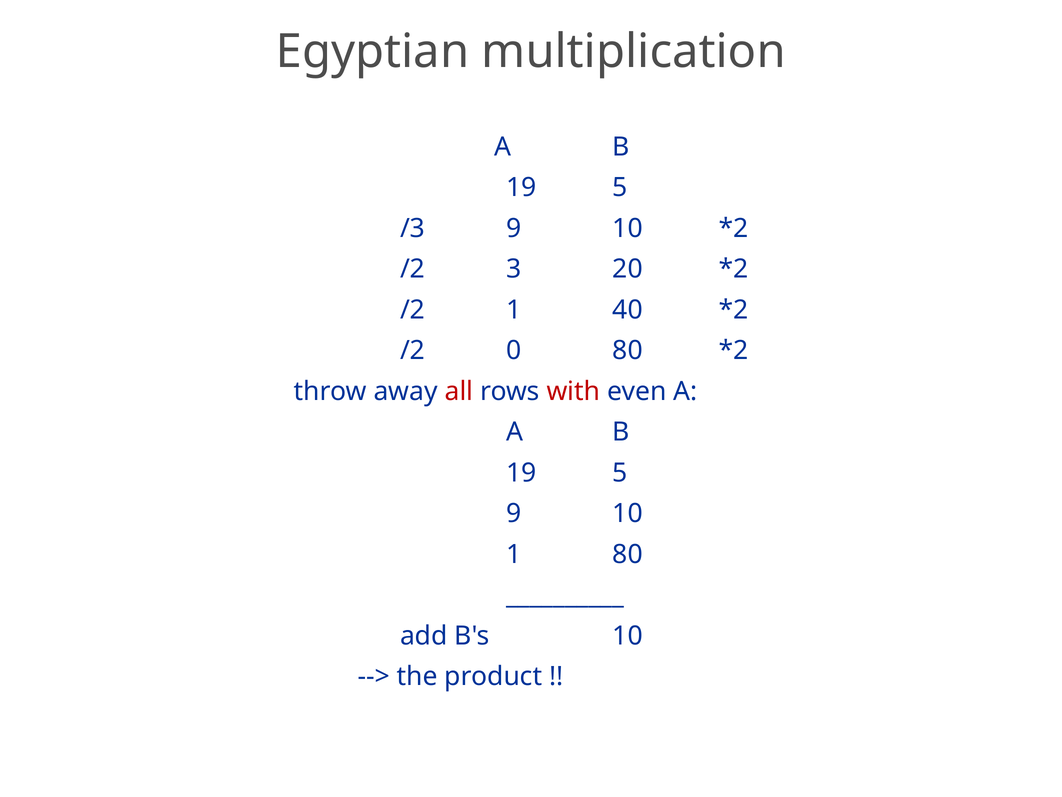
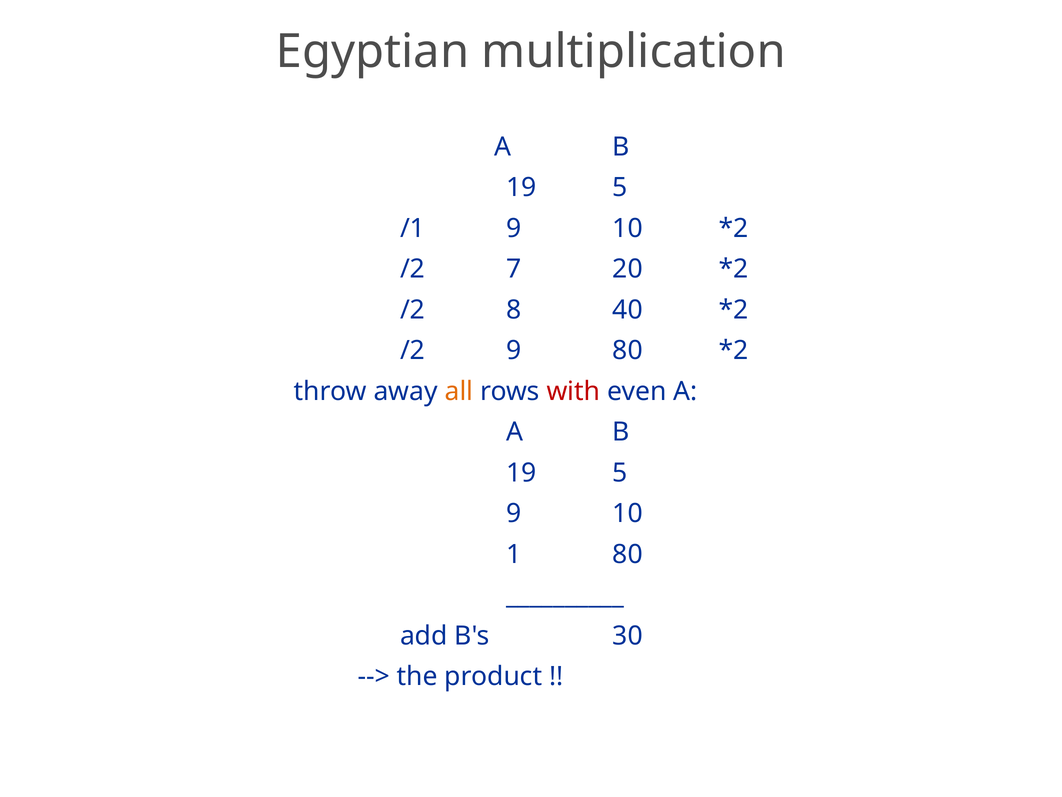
/3: /3 -> /1 (413, 228)
3: 3 -> 7 (514, 269)
/2 1: 1 -> 8 (514, 310)
/2 0: 0 -> 9 (514, 350)
all colour: red -> orange (459, 391)
B's 10: 10 -> 30 (628, 635)
